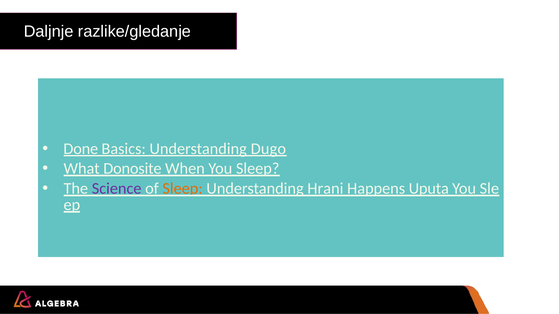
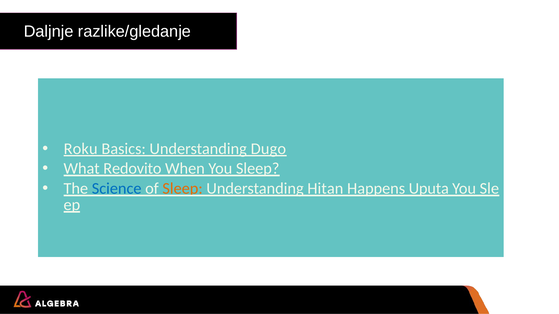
Done: Done -> Roku (81, 149)
Donosite: Donosite -> Redovito (132, 169)
Science colour: purple -> blue (117, 189)
Hrani: Hrani -> Hitan (325, 189)
